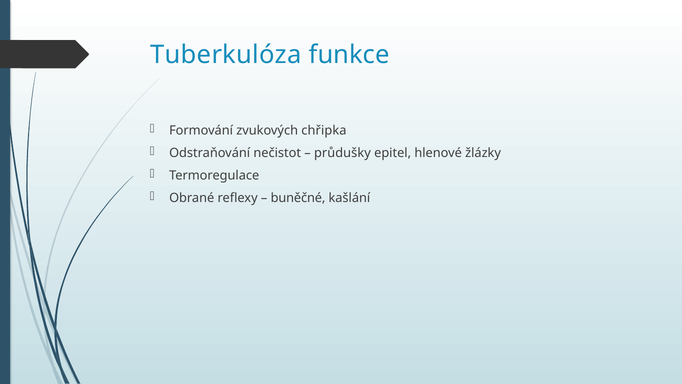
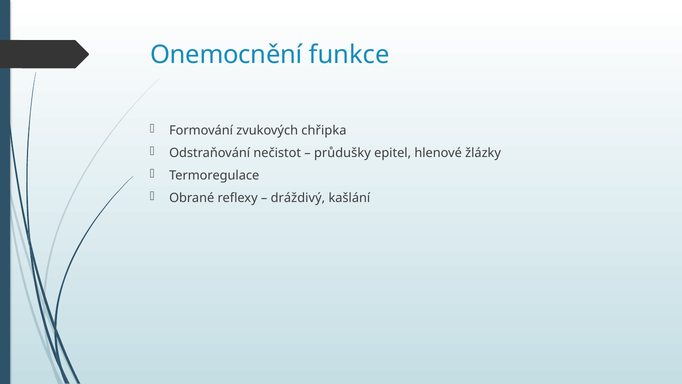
Tuberkulóza: Tuberkulóza -> Onemocnění (226, 55)
buněčné: buněčné -> dráždivý (298, 198)
